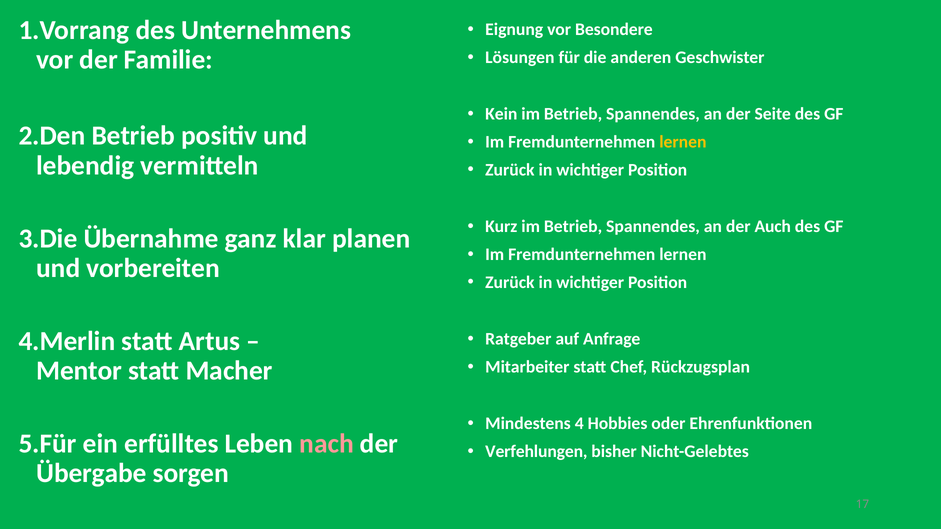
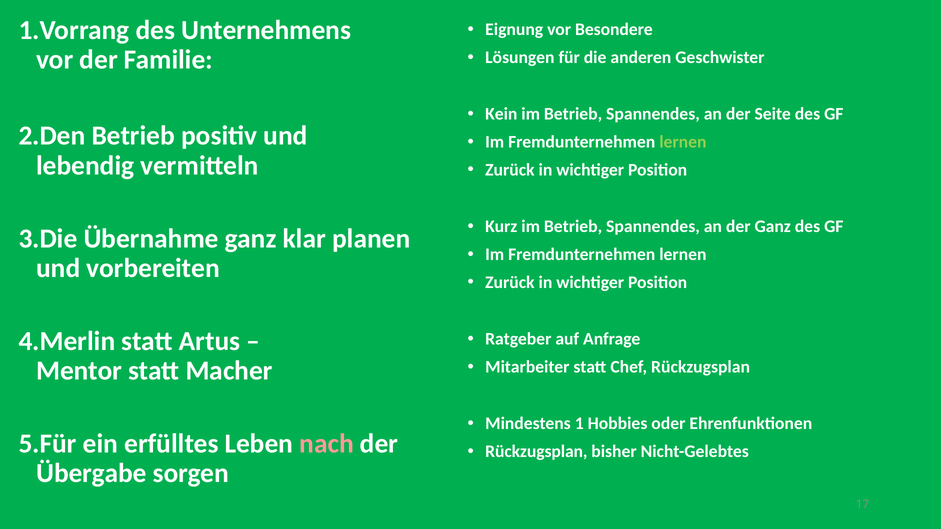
lernen colour: yellow -> light green (683, 142)
der Auch: Auch -> Ganz (773, 227)
4: 4 -> 1 (579, 424)
Verfehlungen: Verfehlungen -> Rückzugsplan (536, 452)
